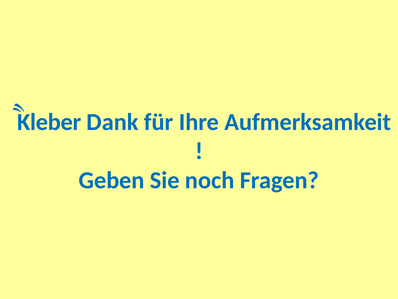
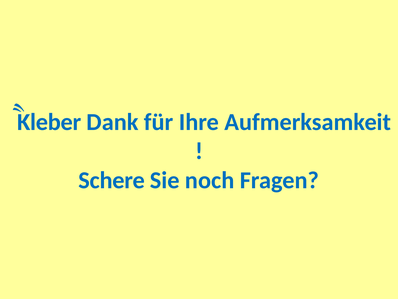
Geben: Geben -> Schere (112, 180)
